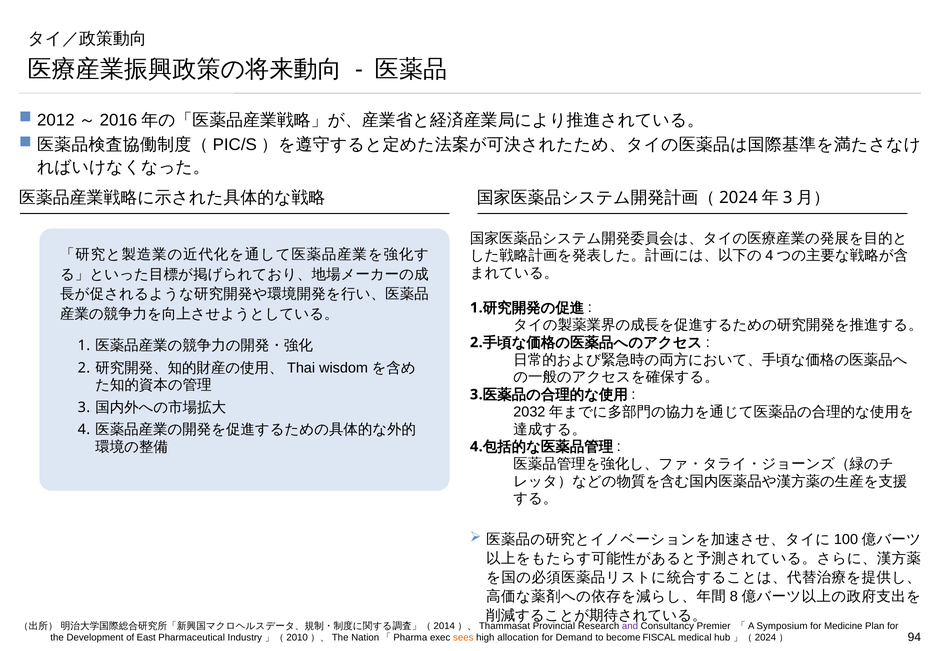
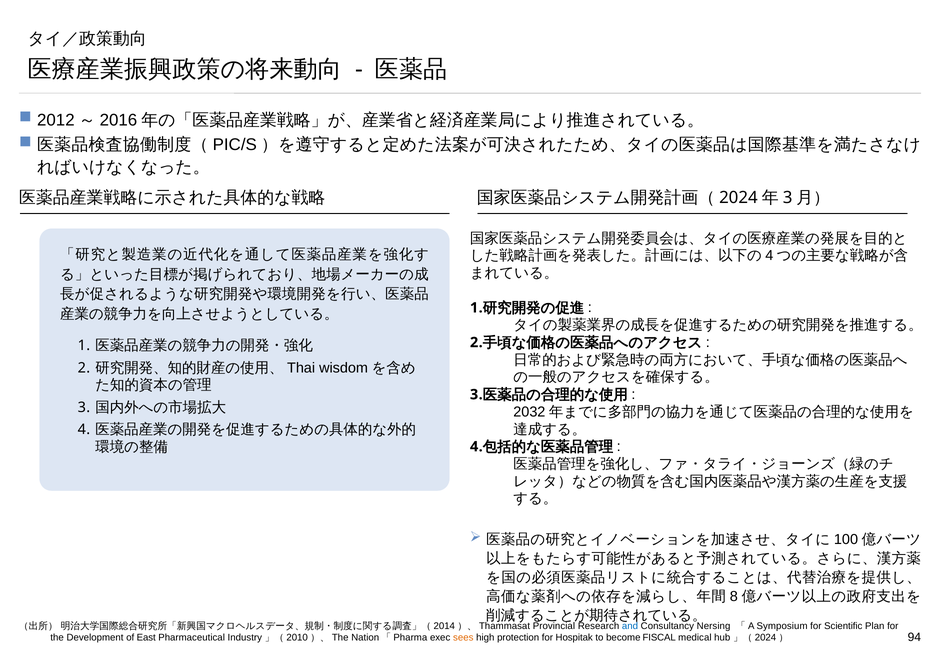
and colour: purple -> blue (630, 626)
Premier: Premier -> Nersing (714, 626)
Medicine: Medicine -> Scientific (843, 626)
allocation: allocation -> protection (518, 637)
Demand: Demand -> Hospitak (574, 637)
